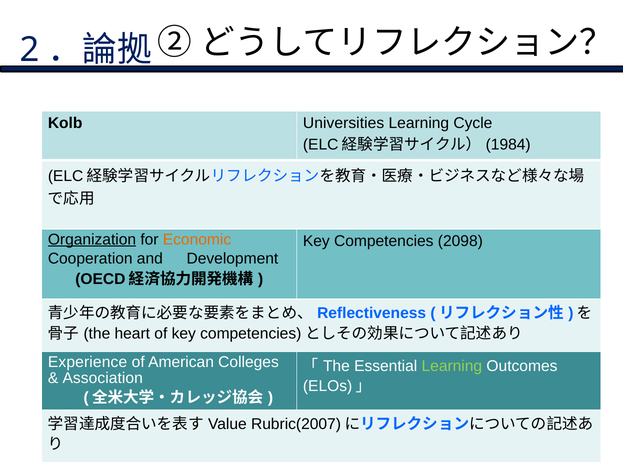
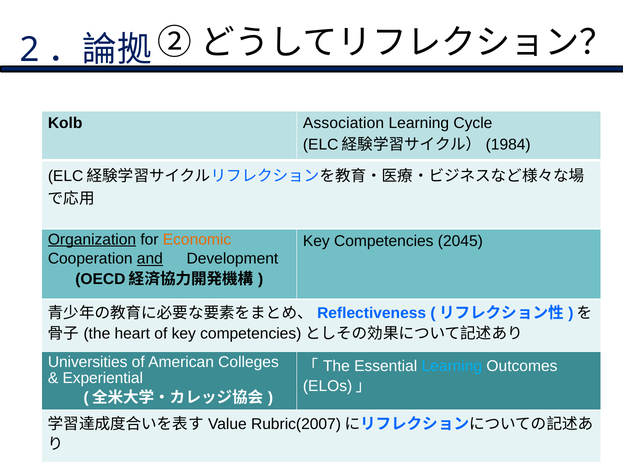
Universities: Universities -> Association (344, 123)
2098: 2098 -> 2045 (460, 241)
and underline: none -> present (150, 259)
Experience: Experience -> Universities (88, 363)
Learning colour: light green -> light blue (452, 366)
Association: Association -> Experiential (103, 378)
